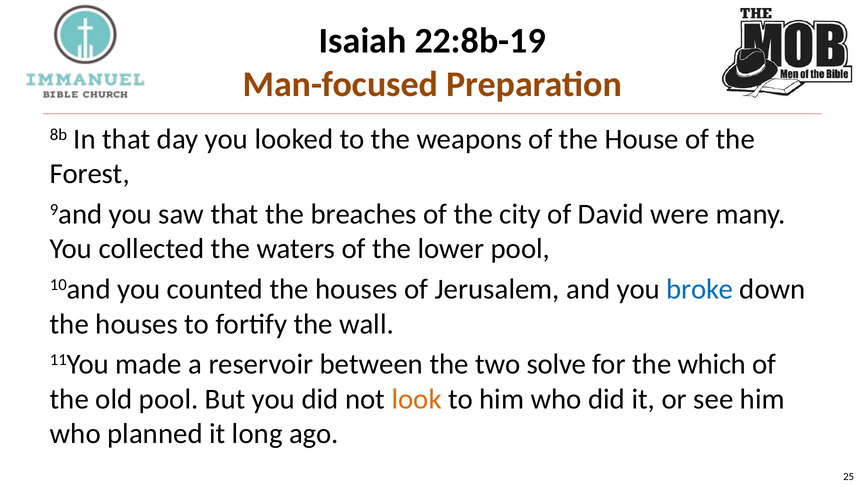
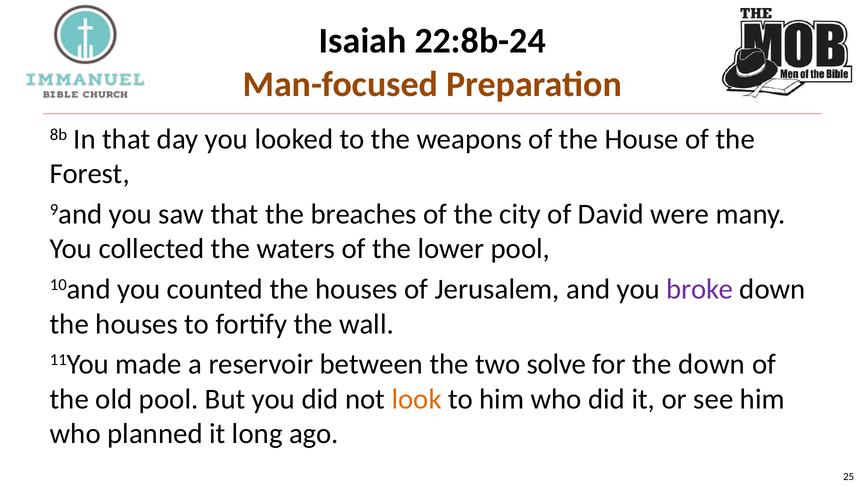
22:8b-19: 22:8b-19 -> 22:8b-24 (480, 41)
broke colour: blue -> purple (700, 289)
the which: which -> down (712, 364)
